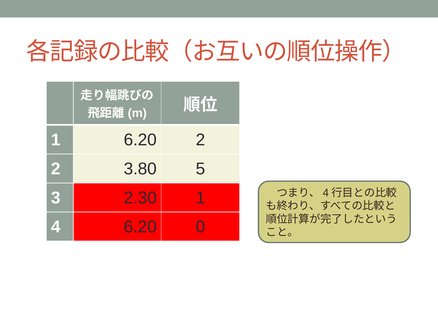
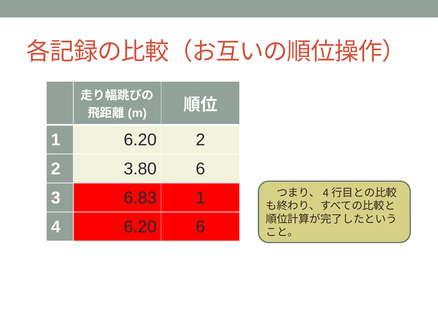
3.80 5: 5 -> 6 (200, 169)
2.30: 2.30 -> 6.83 (140, 198)
6.20 0: 0 -> 6 (200, 227)
